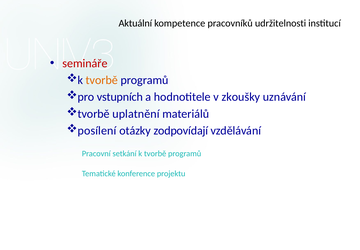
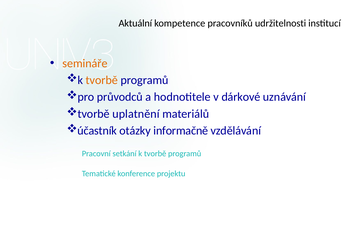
semináře colour: red -> orange (85, 63)
vstupních: vstupních -> průvodců (120, 97)
zkoušky: zkoušky -> dárkové (241, 97)
posílení: posílení -> účastník (97, 130)
zodpovídají: zodpovídají -> informačně (181, 130)
